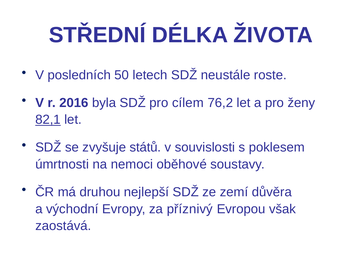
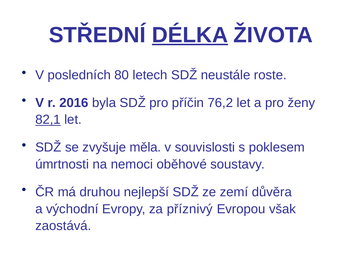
DÉLKA underline: none -> present (190, 35)
50: 50 -> 80 (122, 75)
cílem: cílem -> příčin (188, 103)
států: států -> měla (145, 148)
